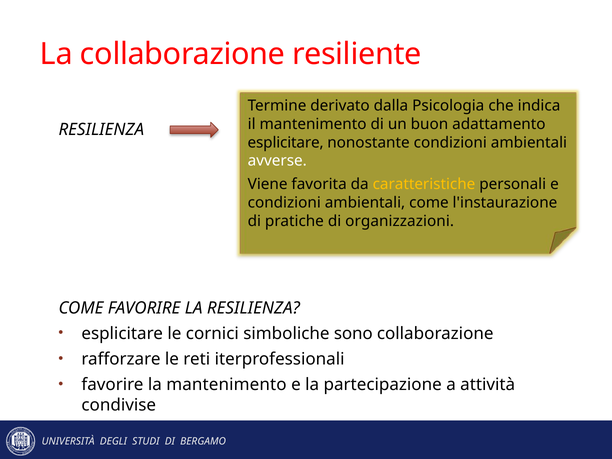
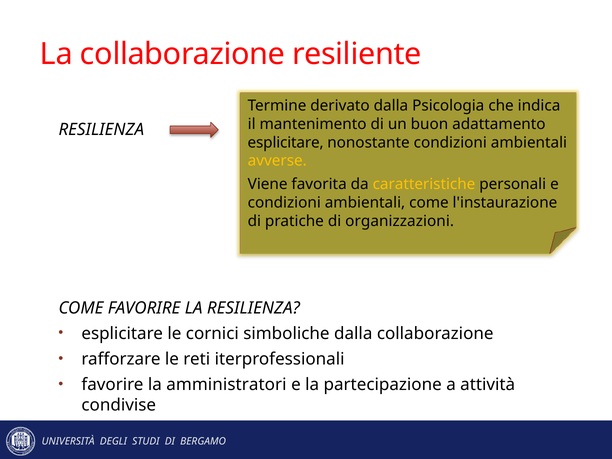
avverse colour: white -> yellow (277, 161)
simboliche sono: sono -> dalla (353, 334)
la mantenimento: mantenimento -> amministratori (226, 385)
